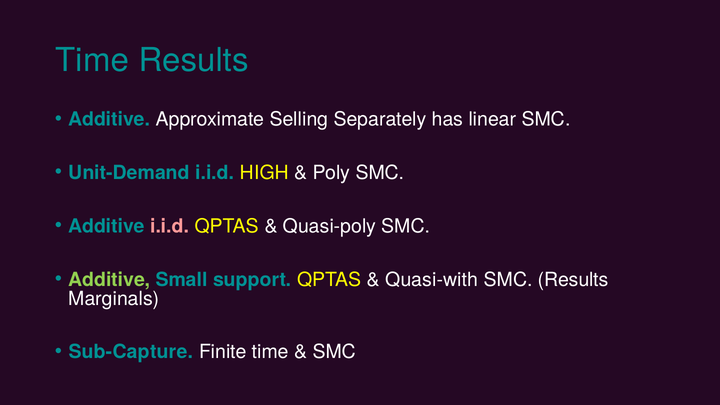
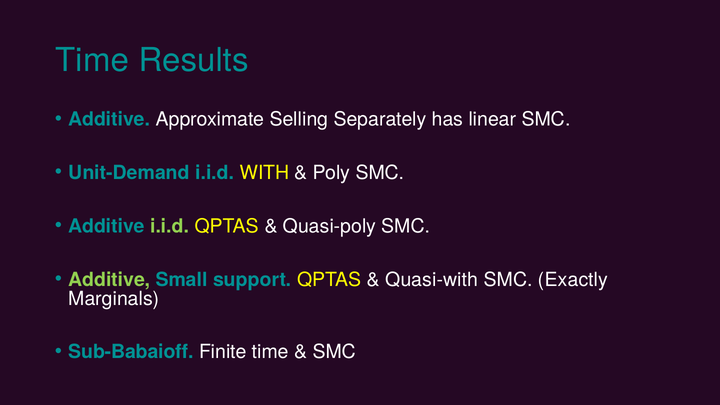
HIGH: HIGH -> WITH (264, 173)
i.i.d colour: pink -> light green (170, 226)
SMC Results: Results -> Exactly (573, 280)
Sub-Capture: Sub-Capture -> Sub-Babaioff (131, 352)
